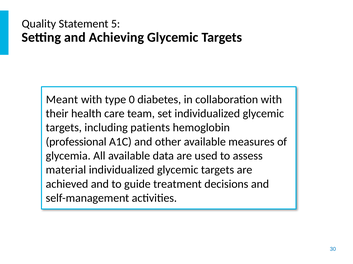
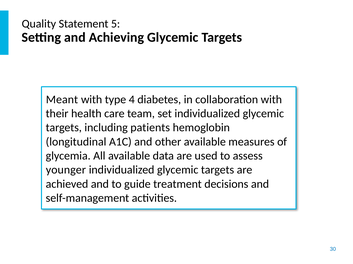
0: 0 -> 4 (132, 100)
professional: professional -> longitudinal (76, 142)
material: material -> younger (66, 170)
